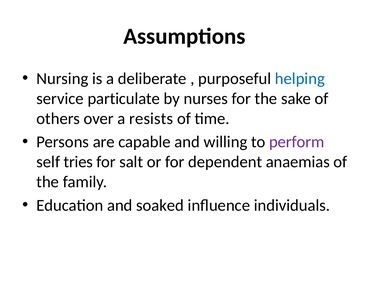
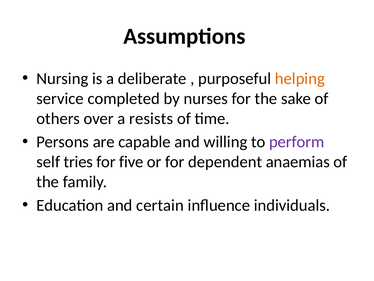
helping colour: blue -> orange (300, 78)
particulate: particulate -> completed (124, 98)
salt: salt -> five (131, 162)
soaked: soaked -> certain (160, 205)
